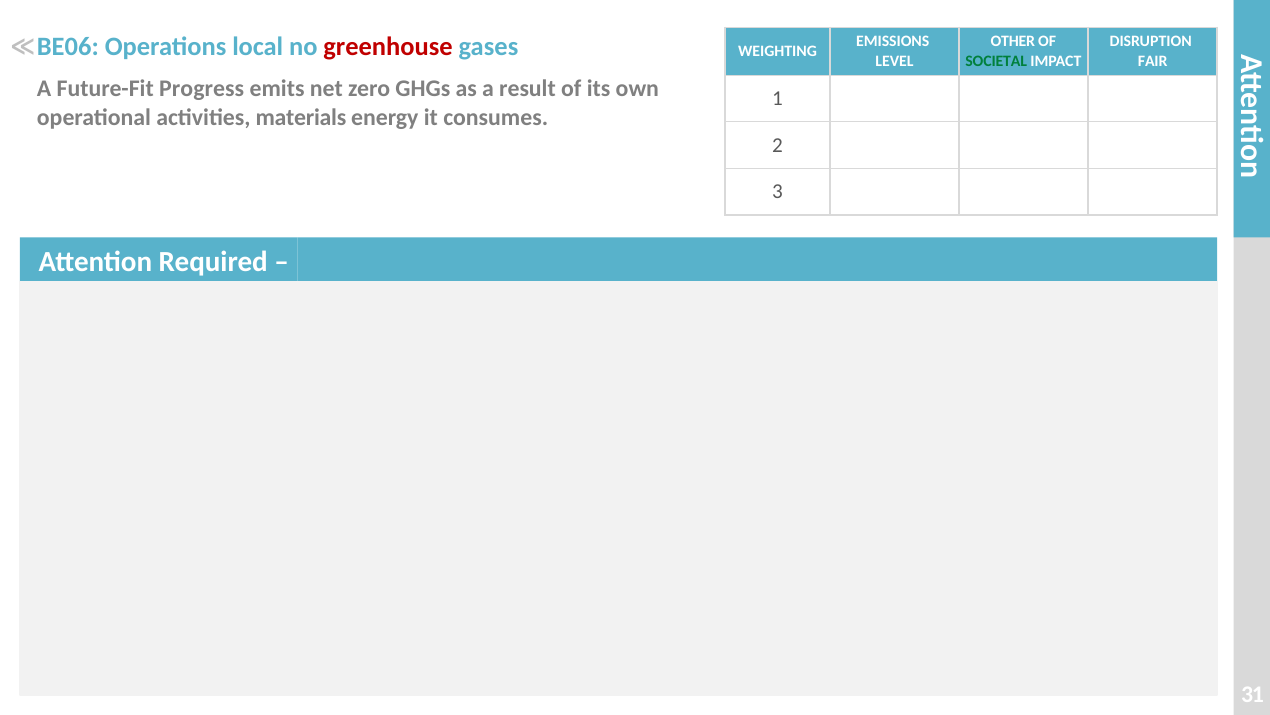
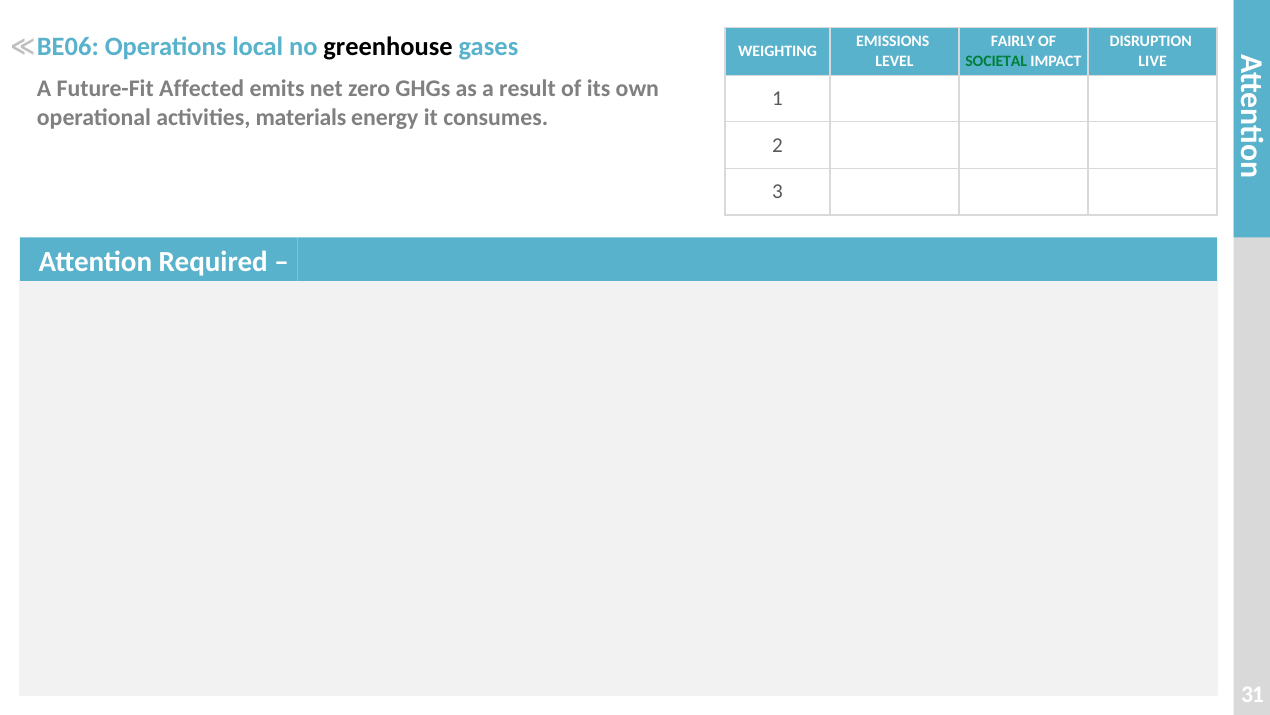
OTHER: OTHER -> FAIRLY (1013, 42)
greenhouse colour: red -> black (388, 46)
FAIR: FAIR -> LIVE (1153, 61)
Progress: Progress -> Affected (202, 89)
